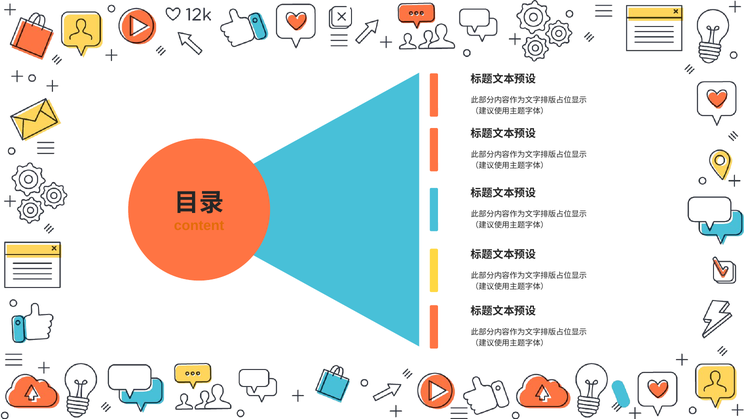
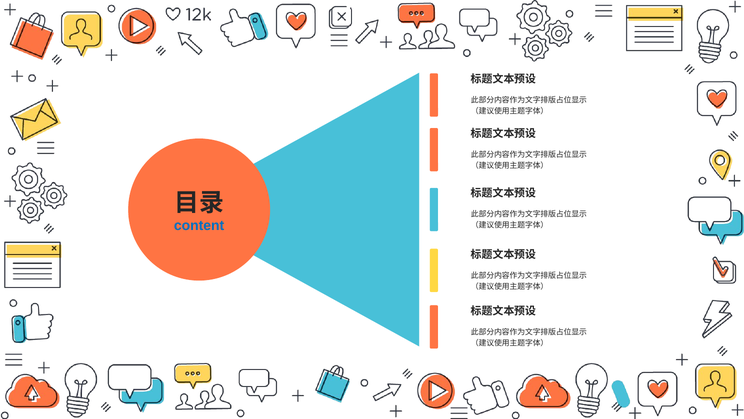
content colour: orange -> blue (199, 225)
